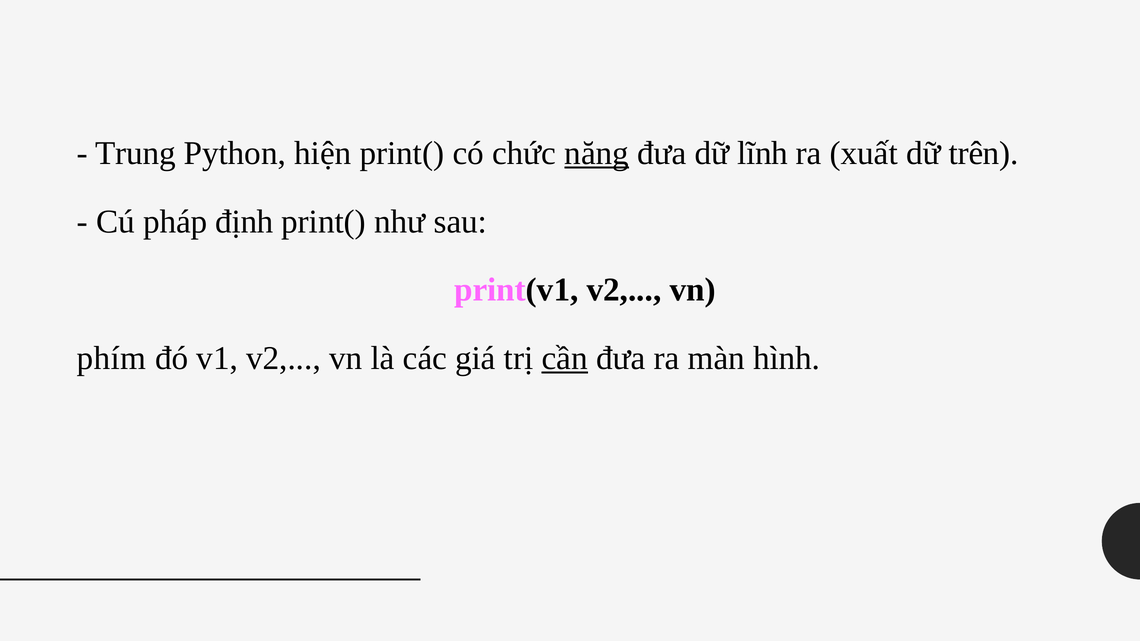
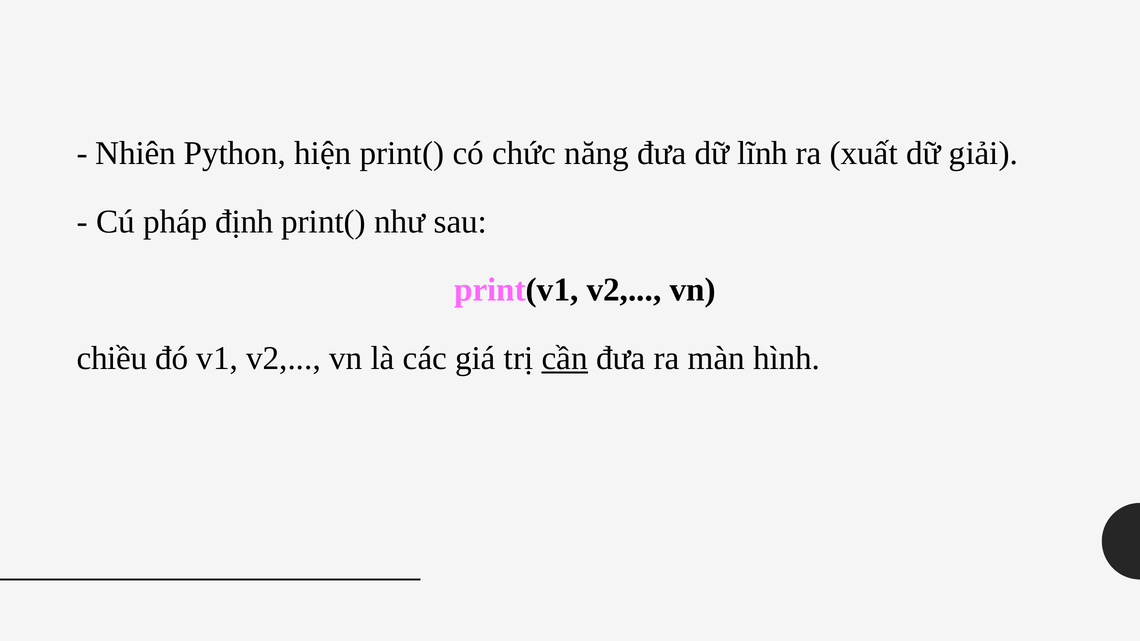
Trung: Trung -> Nhiên (136, 153)
năng underline: present -> none (597, 153)
trên: trên -> giải (984, 153)
phím: phím -> chiều (112, 358)
